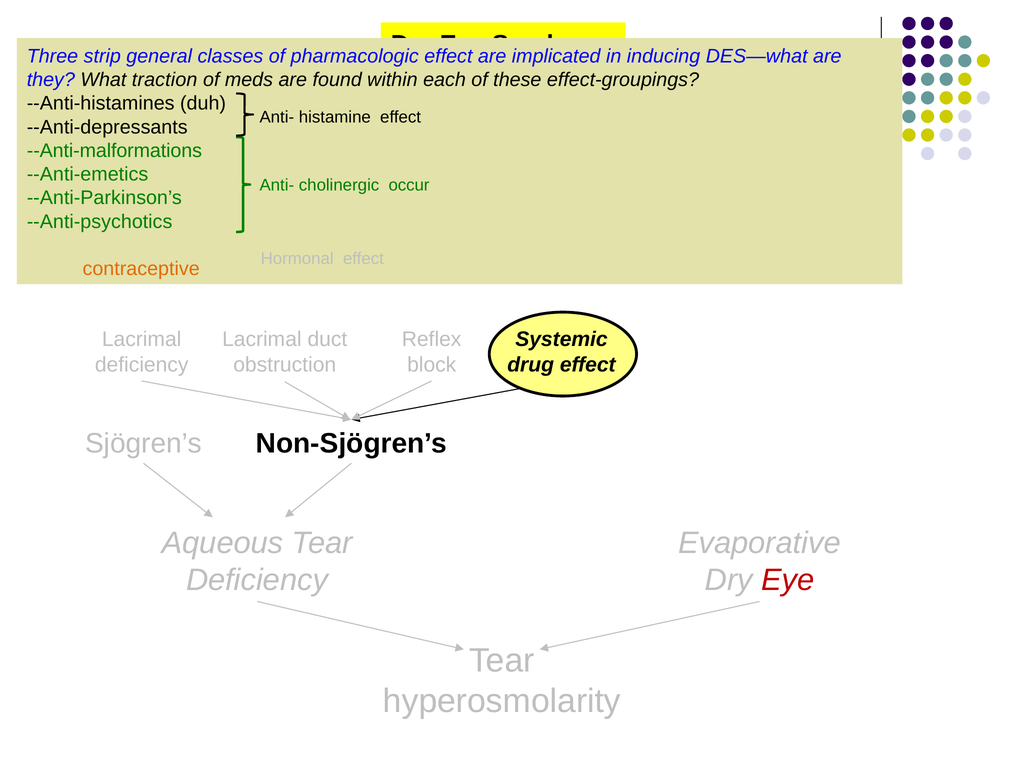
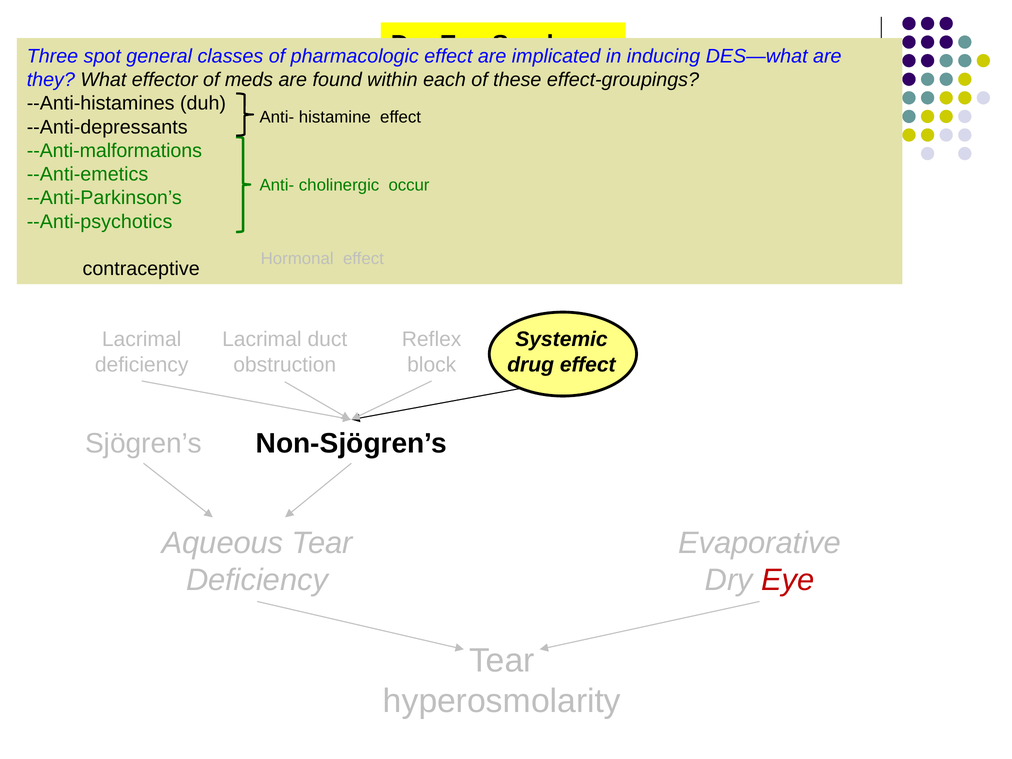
strip: strip -> spot (102, 56)
traction: traction -> effector (165, 80)
contraceptive colour: orange -> black (141, 269)
